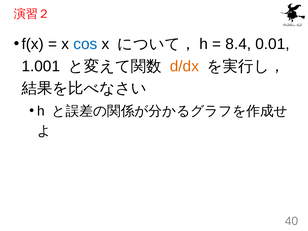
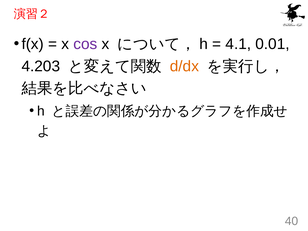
cos colour: blue -> purple (85, 44)
8.4: 8.4 -> 4.1 (238, 44)
1.001: 1.001 -> 4.203 (41, 66)
